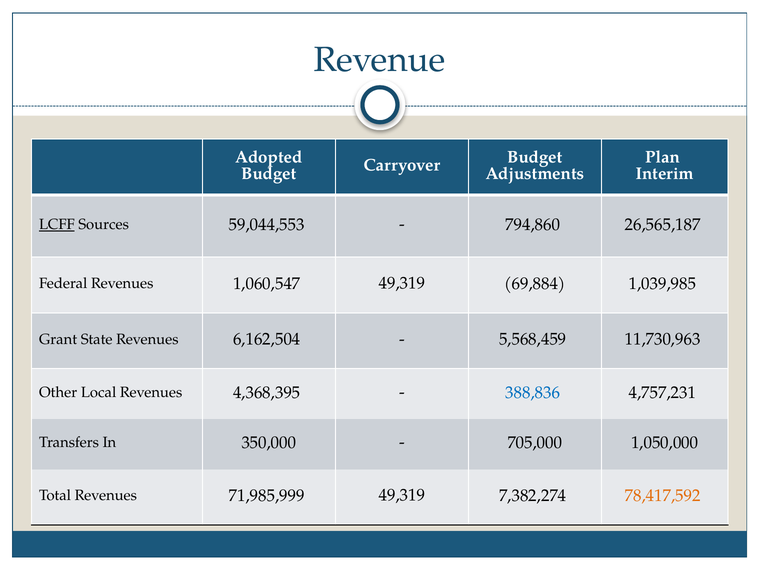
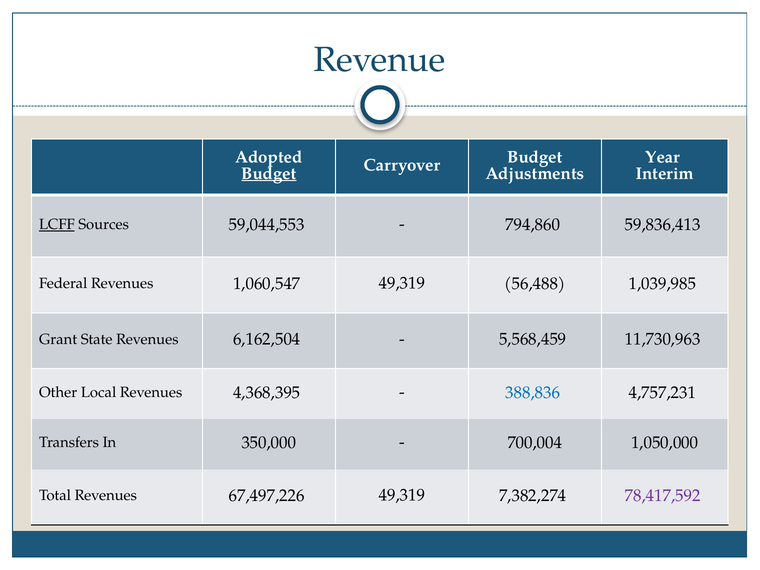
Plan: Plan -> Year (663, 157)
Budget underline: none -> present (269, 173)
26,565,187: 26,565,187 -> 59,836,413 (663, 225)
69,884: 69,884 -> 56,488 (535, 284)
705,000: 705,000 -> 700,004 (535, 443)
71,985,999: 71,985,999 -> 67,497,226 (267, 496)
78,417,592 colour: orange -> purple (663, 496)
